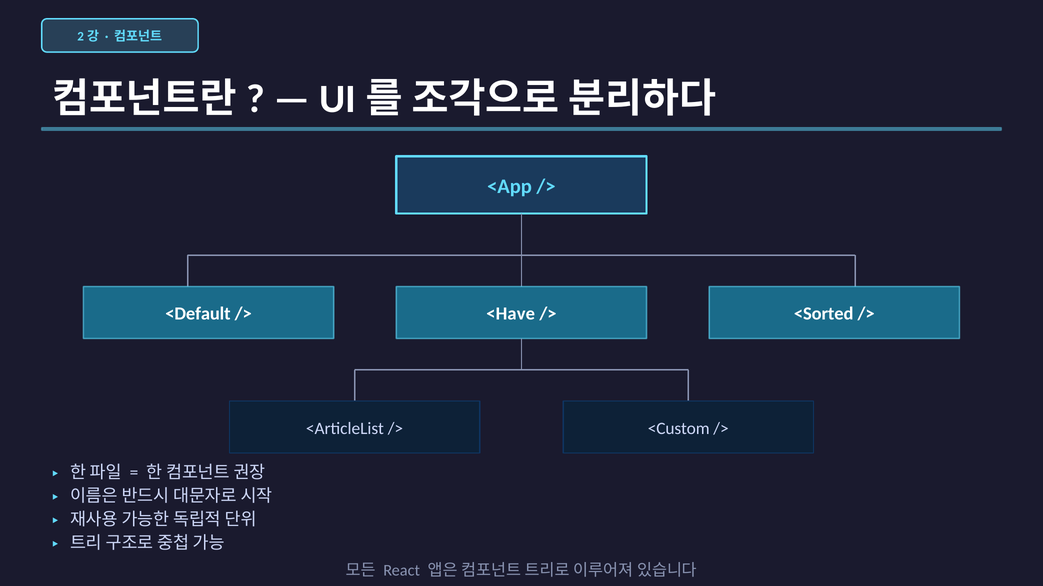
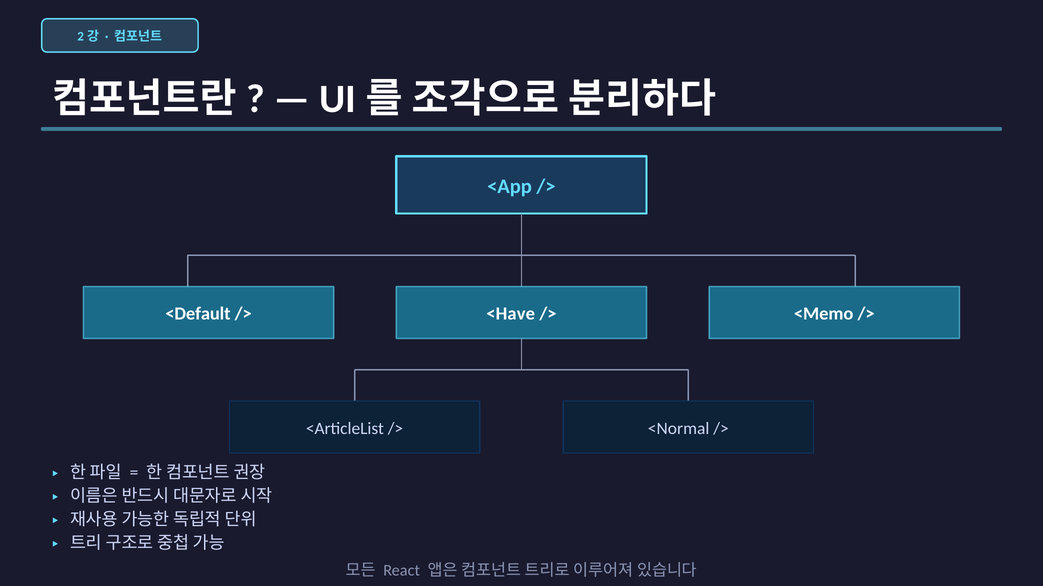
<Sorted: <Sorted -> <Memo (824, 314)
<Custom: <Custom -> <Normal (679, 429)
